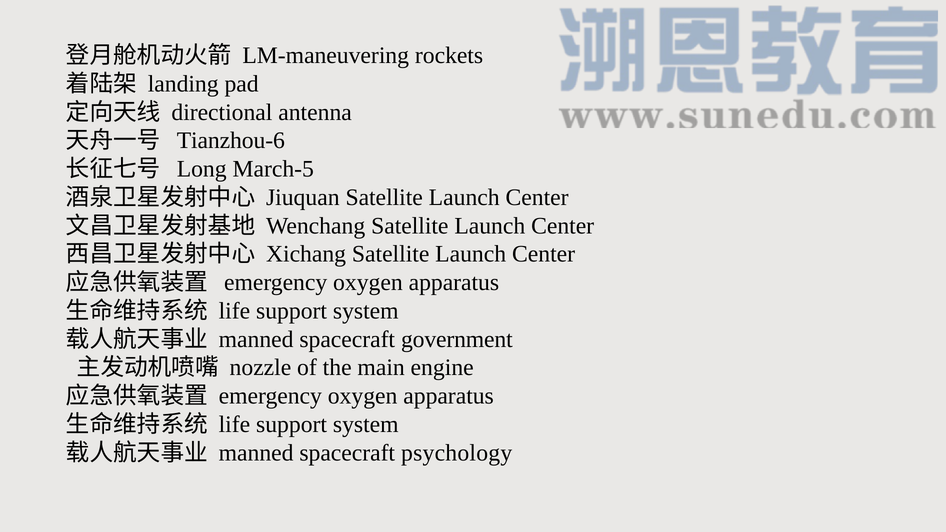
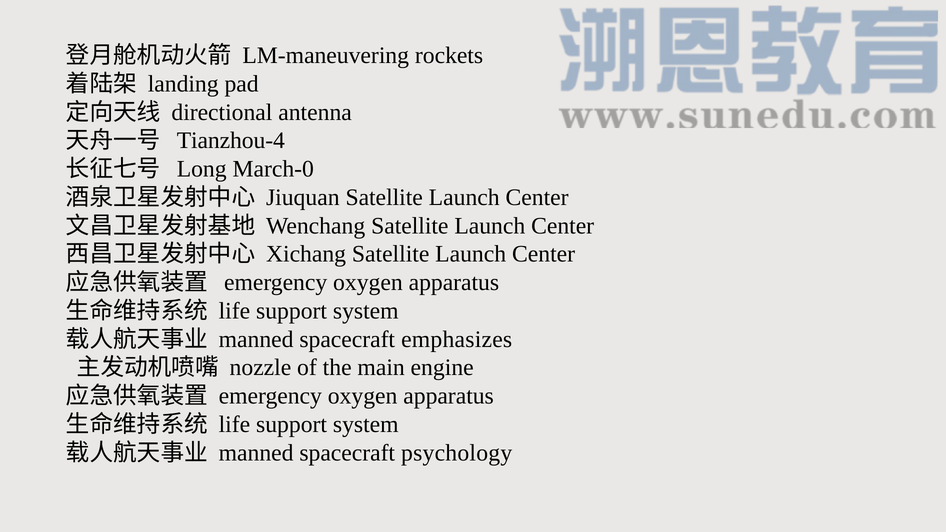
Tianzhou-6: Tianzhou-6 -> Tianzhou-4 (231, 141)
March-5: March-5 -> March-0 (273, 169)
government: government -> emphasizes (457, 339)
